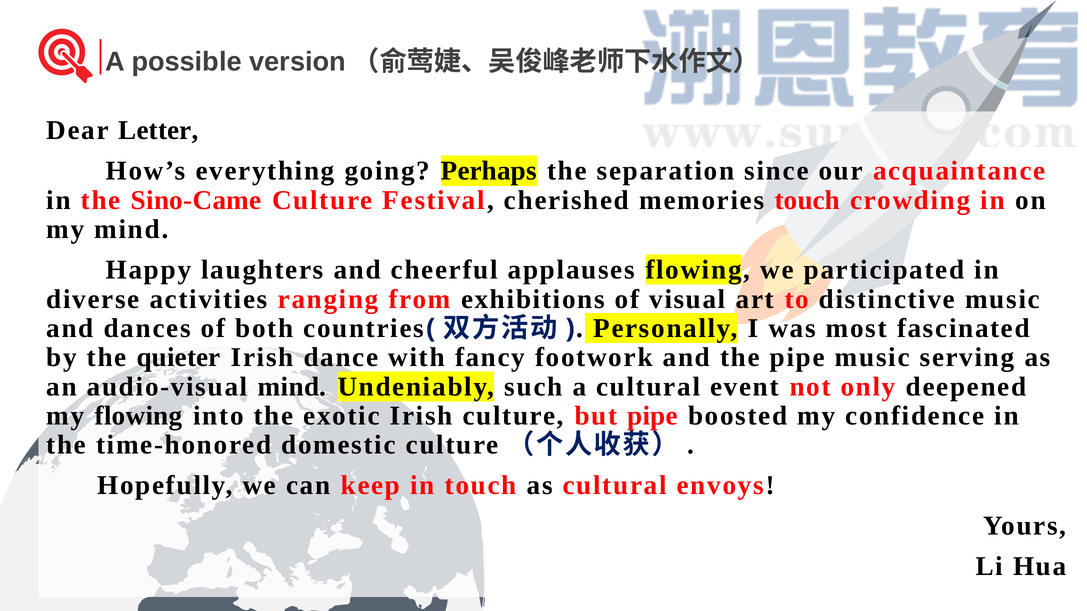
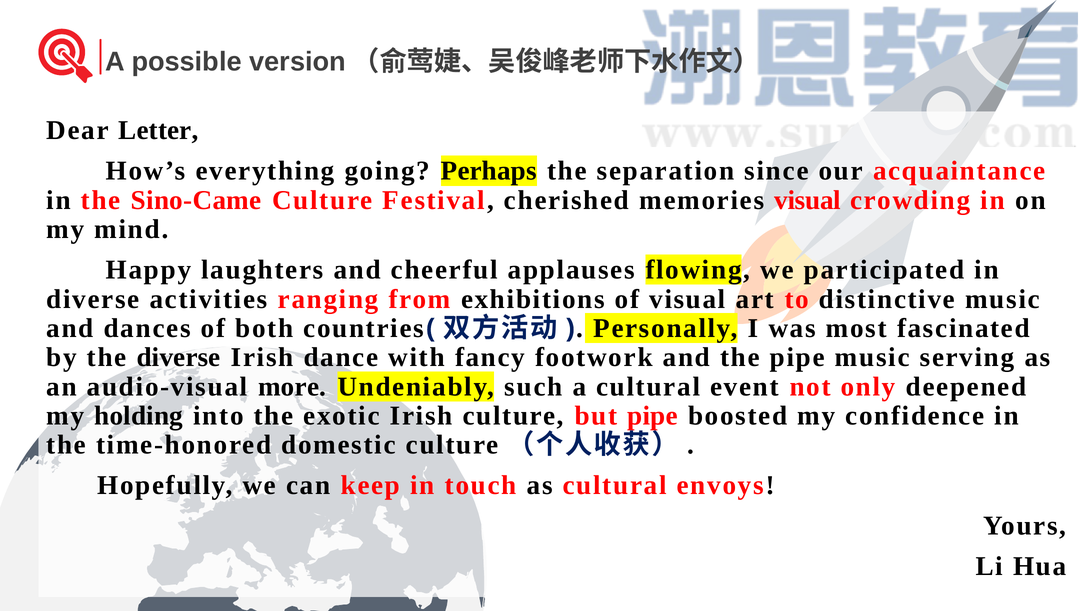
memories touch: touch -> visual (808, 200)
the quieter: quieter -> diverse (179, 358)
audio-visual mind: mind -> more (292, 387)
my flowing: flowing -> holding (139, 416)
